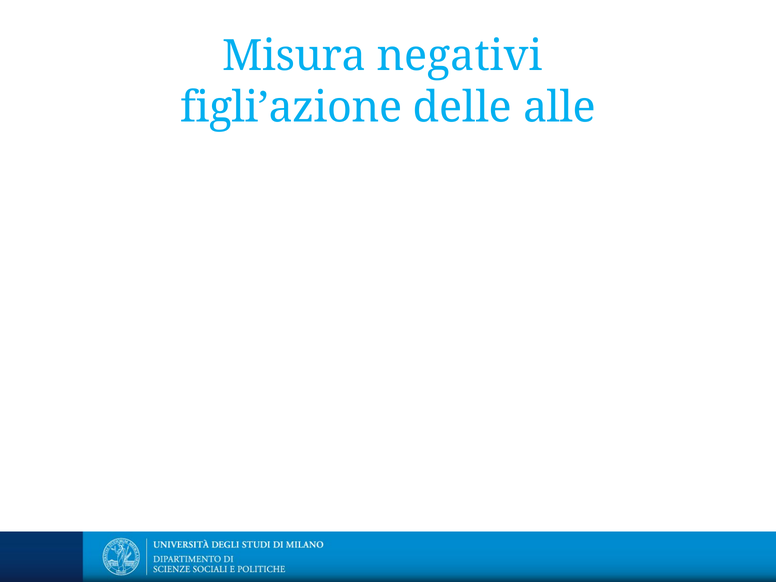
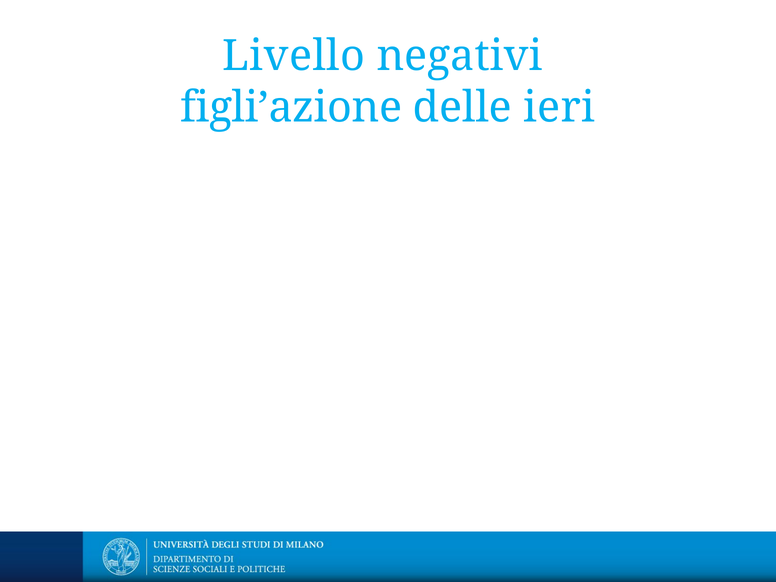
Misura: Misura -> Livello (294, 56)
alle: alle -> ieri (559, 108)
